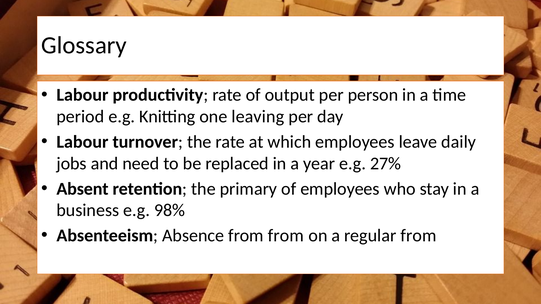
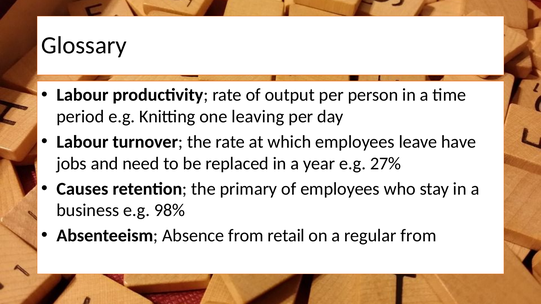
daily: daily -> have (459, 142)
Absent: Absent -> Causes (82, 189)
from from: from -> retail (286, 236)
